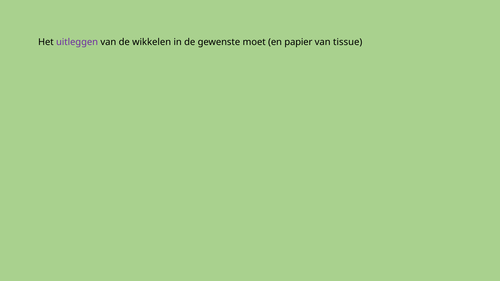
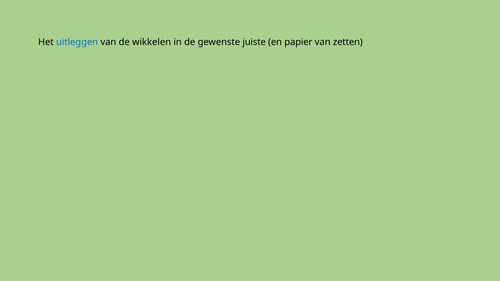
uitleggen colour: purple -> blue (77, 42)
moet: moet -> juiste (254, 42)
tissue: tissue -> zetten (348, 42)
